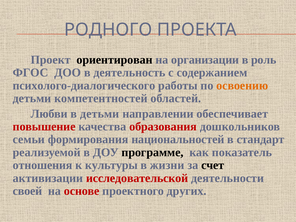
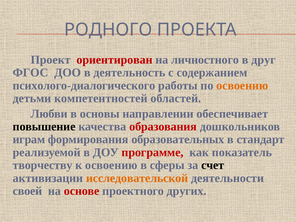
ориентирован colour: black -> red (115, 60)
организации: организации -> личностного (205, 60)
роль: роль -> друг (264, 60)
в детьми: детьми -> основы (100, 114)
повышение colour: red -> black (44, 127)
семьи: семьи -> играм (29, 139)
национальностей: национальностей -> образовательных (178, 139)
программе colour: black -> red (153, 152)
отношения: отношения -> творчеству (43, 165)
к культуры: культуры -> освоению (111, 165)
жизни: жизни -> сферы (167, 165)
исследовательской colour: red -> orange (137, 178)
